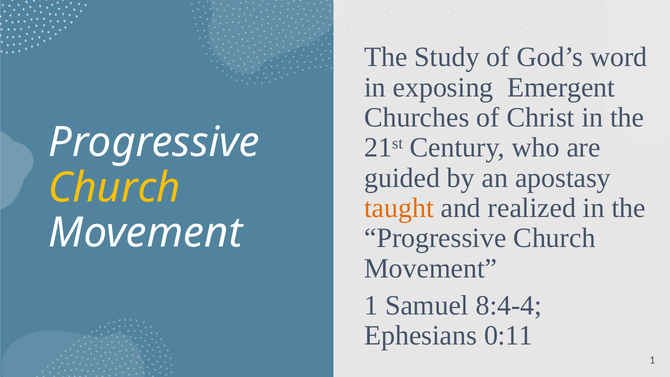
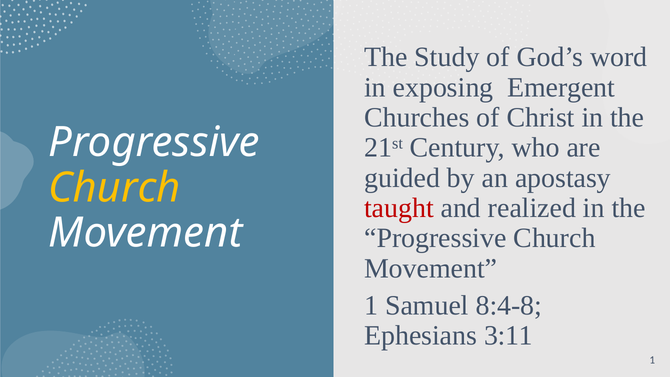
taught colour: orange -> red (399, 208)
8:4-4: 8:4-4 -> 8:4-8 (509, 305)
0:11: 0:11 -> 3:11 (508, 336)
